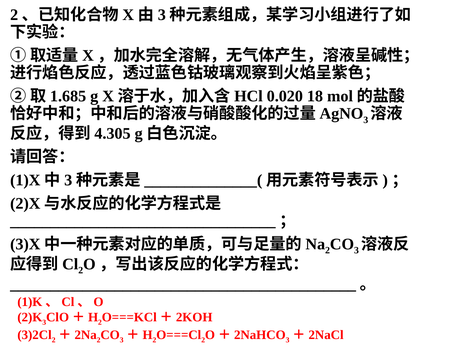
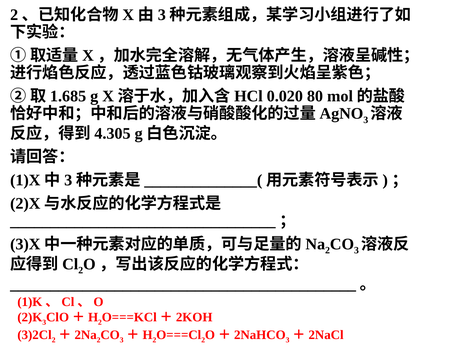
18: 18 -> 80 (315, 96)
